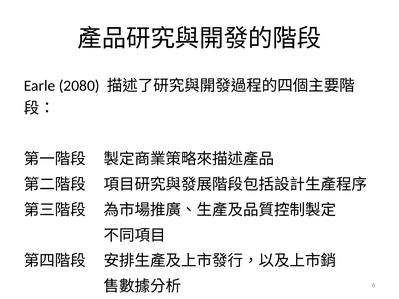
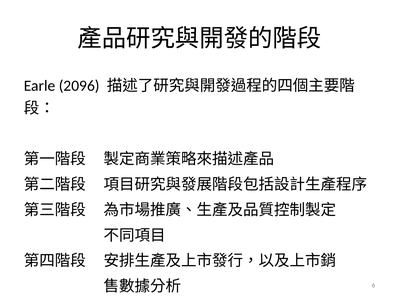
2080: 2080 -> 2096 (79, 86)
